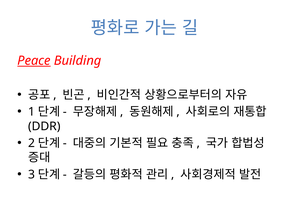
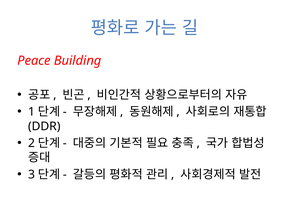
Peace underline: present -> none (34, 61)
